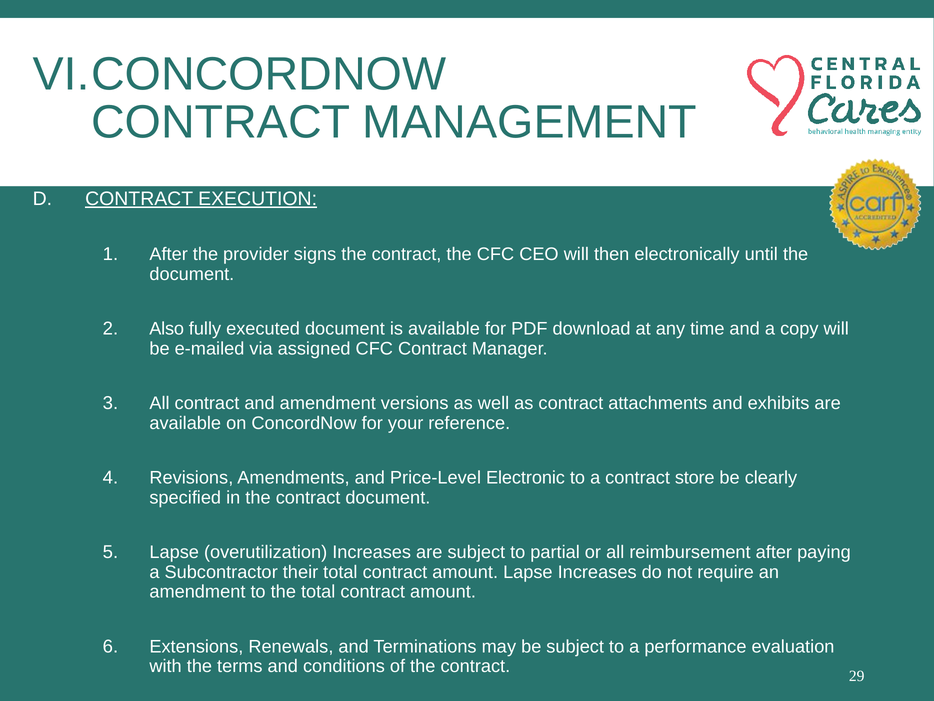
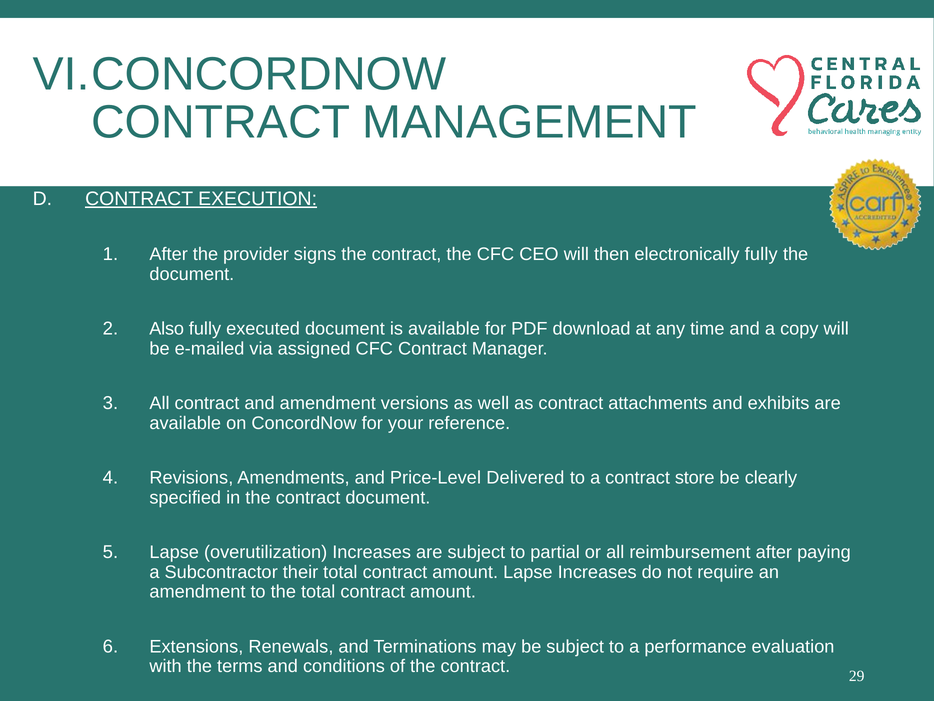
electronically until: until -> fully (761, 254)
Electronic: Electronic -> Delivered (525, 478)
